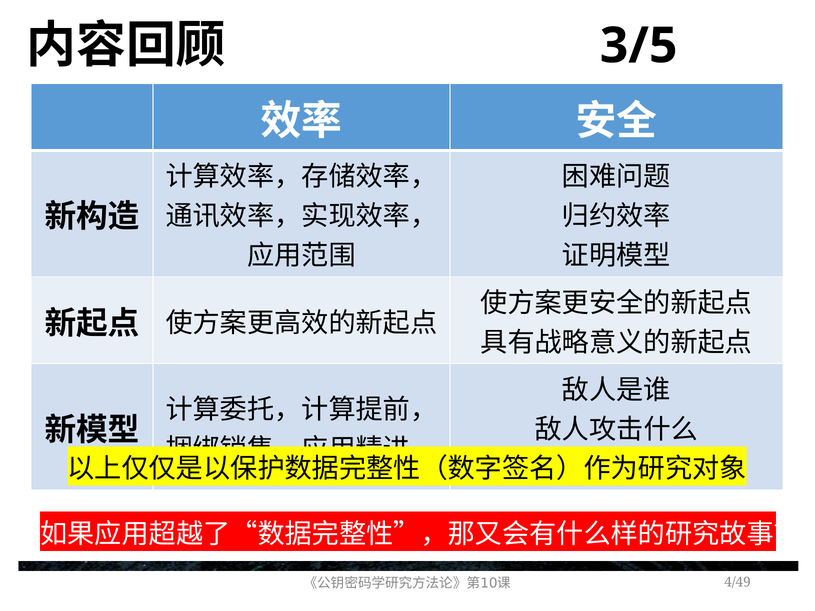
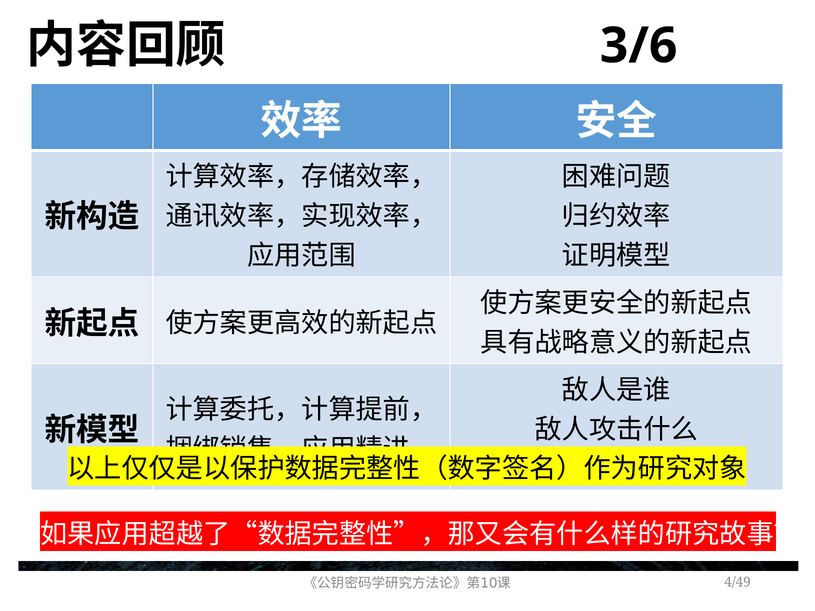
3/5: 3/5 -> 3/6 (639, 46)
